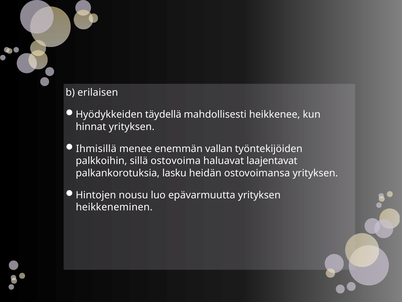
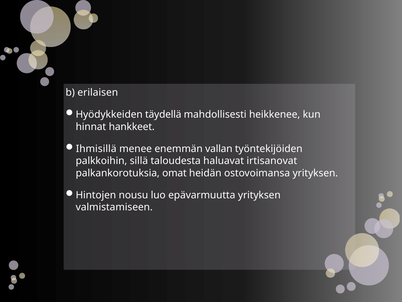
hinnat yrityksen: yrityksen -> hankkeet (132, 127)
ostovoima: ostovoima -> taloudesta (176, 161)
laajentavat: laajentavat -> irtisanovat (272, 161)
lasku: lasku -> omat (174, 173)
heikkeneminen: heikkeneminen -> valmistamiseen (114, 207)
